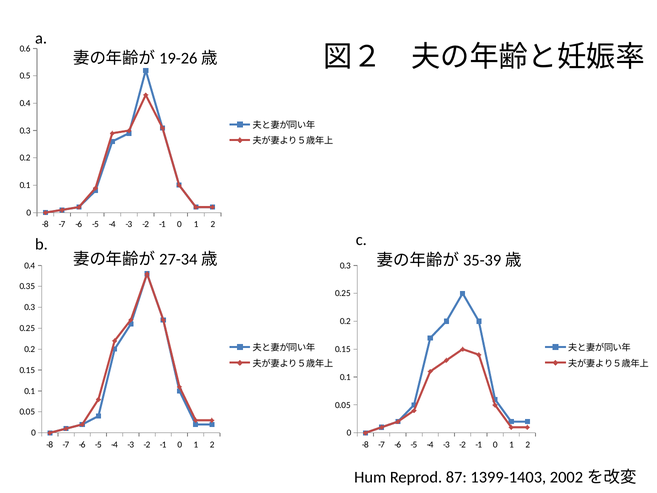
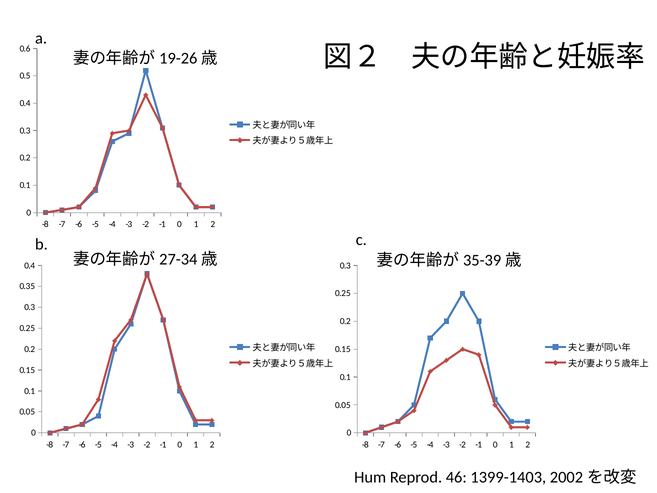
87: 87 -> 46 (456, 477)
